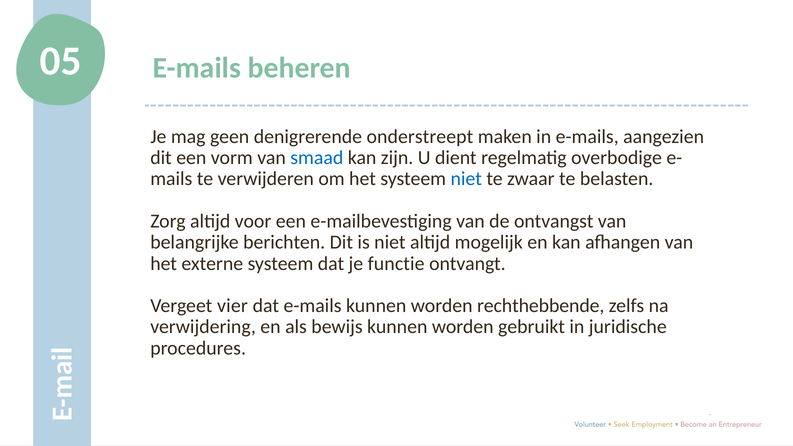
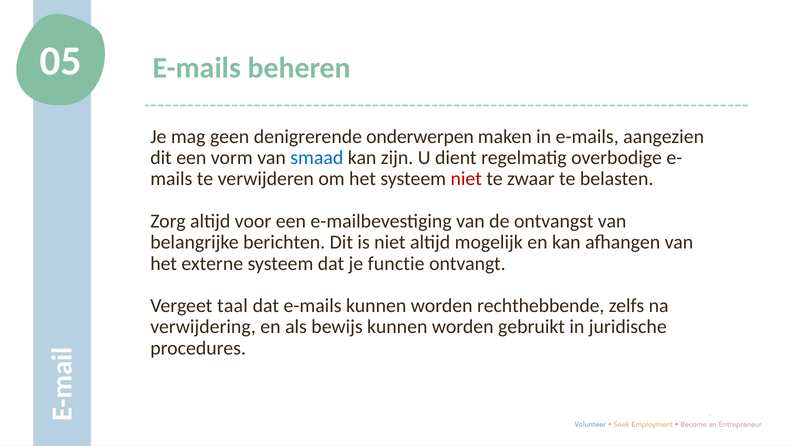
onderstreept: onderstreept -> onderwerpen (420, 137)
niet colour: blue -> red (466, 179)
vier: vier -> taal (232, 306)
